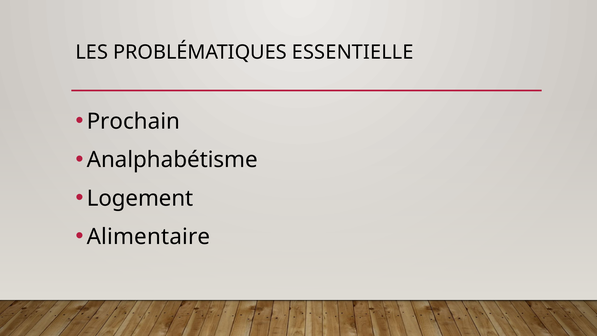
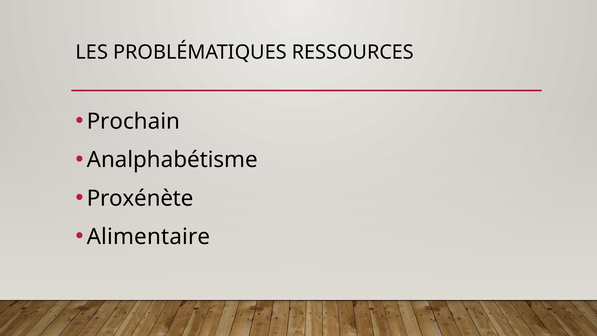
ESSENTIELLE: ESSENTIELLE -> RESSOURCES (353, 52)
Logement: Logement -> Proxénète (140, 198)
